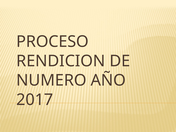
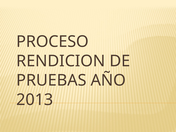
NUMERO: NUMERO -> PRUEBAS (51, 80)
2017: 2017 -> 2013 (35, 100)
